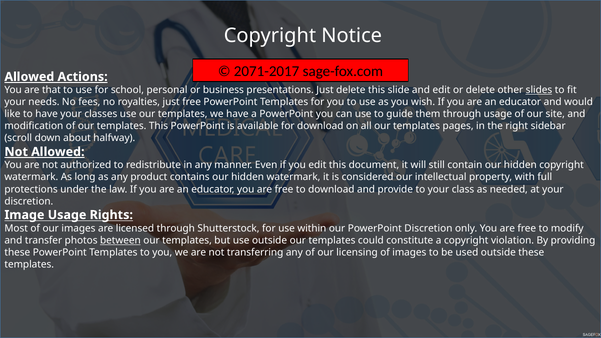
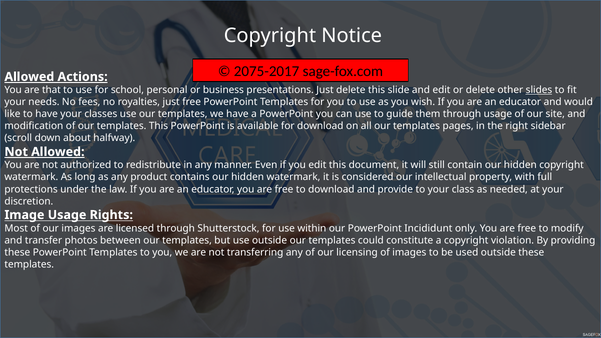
2071-2017: 2071-2017 -> 2075-2017 (267, 71)
PowerPoint Discretion: Discretion -> Incididunt (428, 228)
between underline: present -> none (120, 240)
